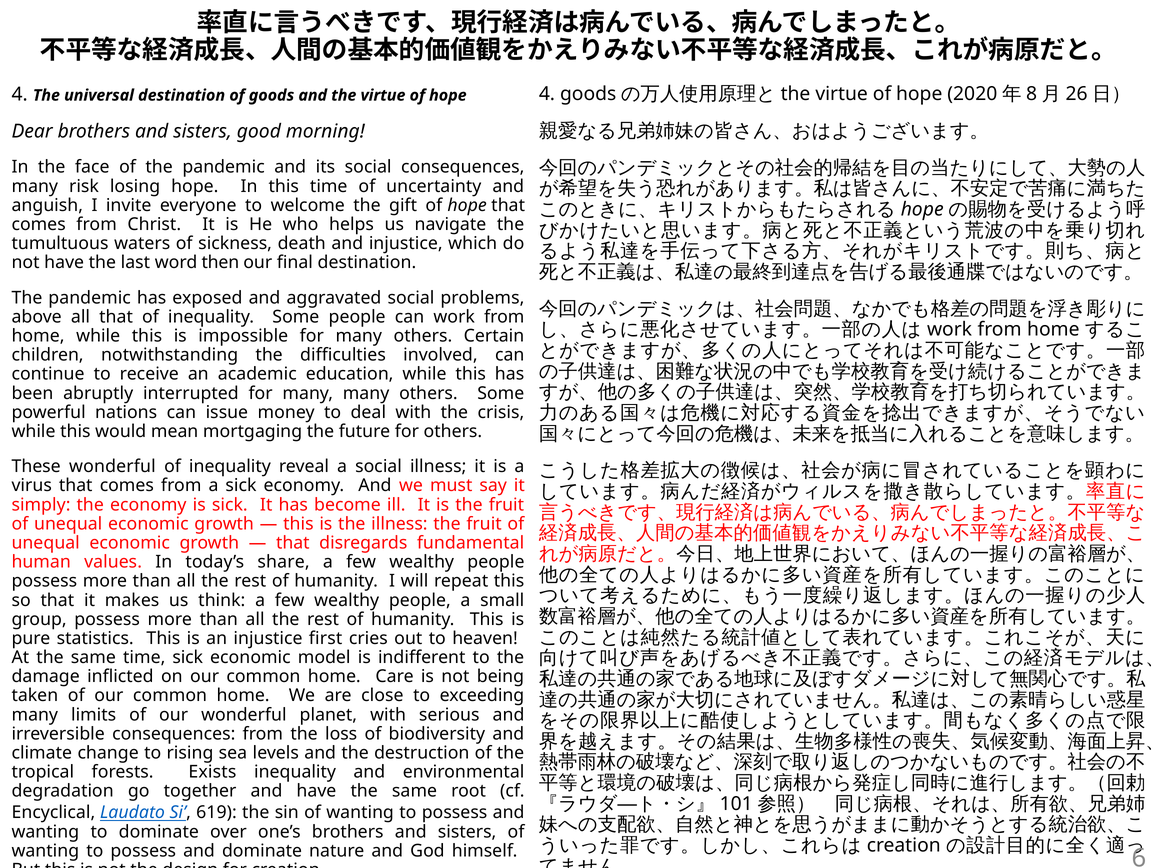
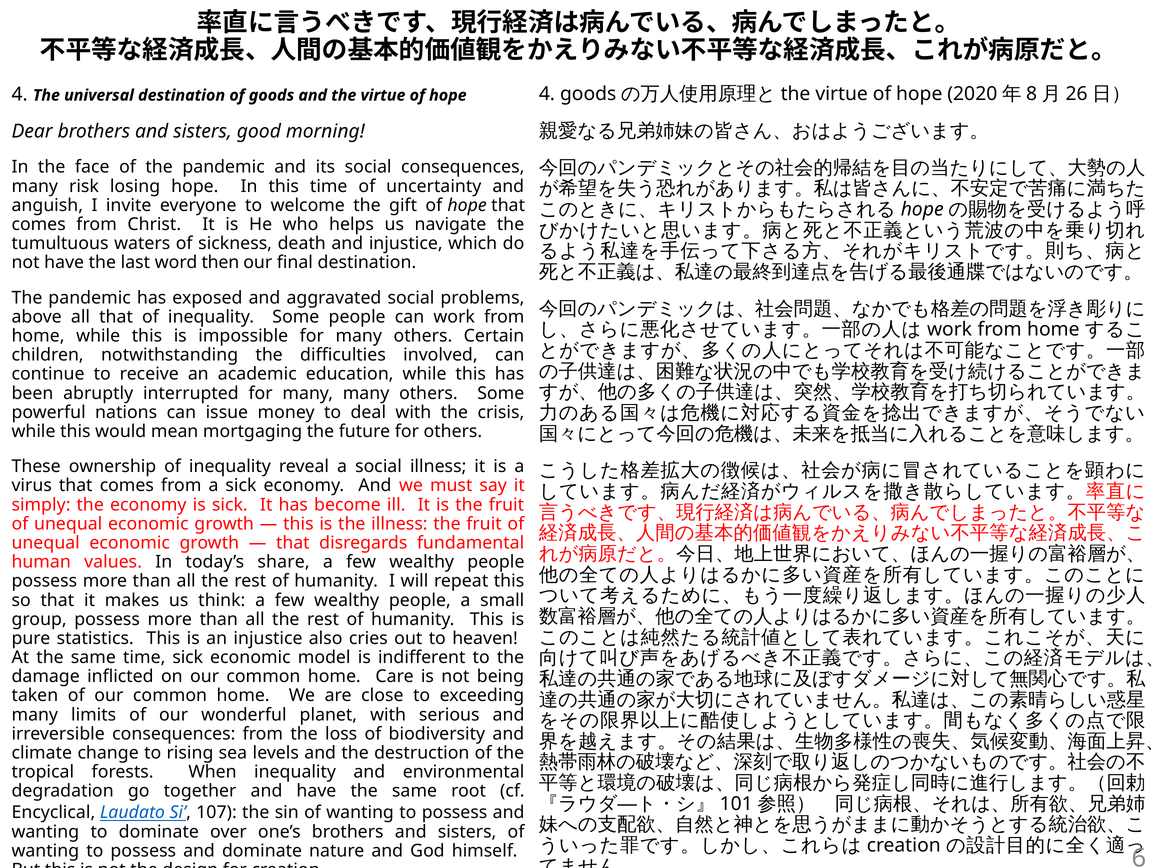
These wonderful: wonderful -> ownership (113, 467)
first: first -> also (326, 639)
Exists: Exists -> When (213, 772)
619: 619 -> 107 (216, 813)
